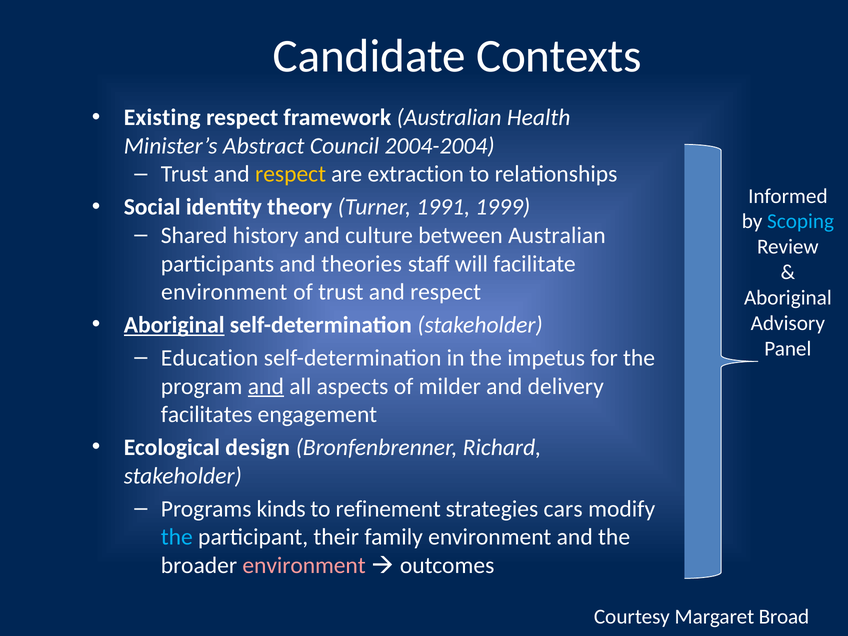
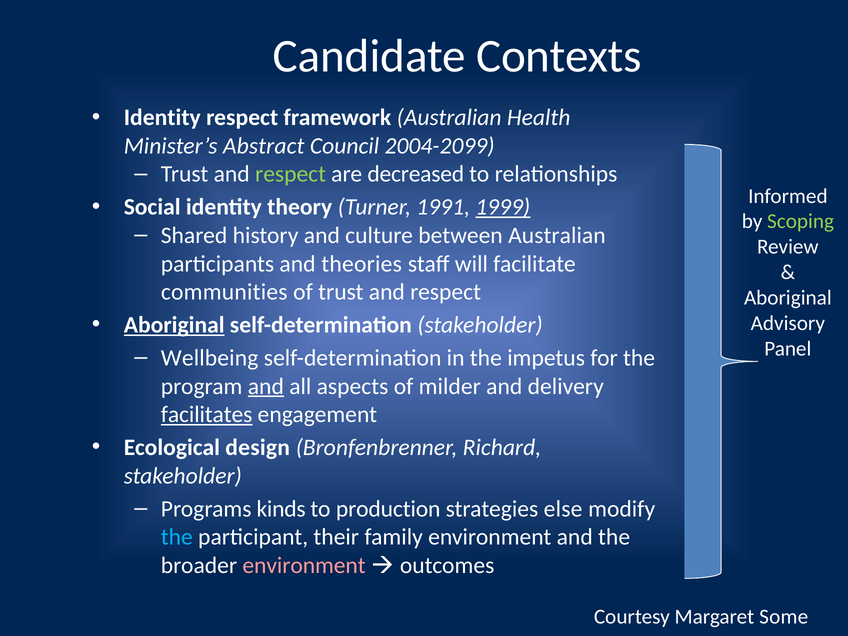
Existing: Existing -> Identity (162, 118)
2004-2004: 2004-2004 -> 2004-2099 (440, 146)
respect colour: yellow -> light green (291, 174)
extraction: extraction -> decreased (416, 174)
1999 underline: none -> present (503, 207)
Scoping colour: light blue -> light green (801, 221)
environment: environment -> communities (224, 292)
Education: Education -> Wellbeing (210, 358)
facilitates underline: none -> present (207, 415)
refinement: refinement -> production (388, 509)
cars: cars -> else (563, 509)
Broad: Broad -> Some (784, 617)
